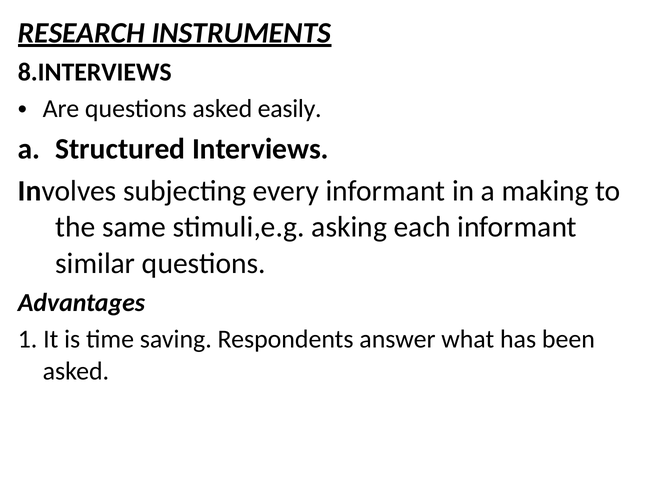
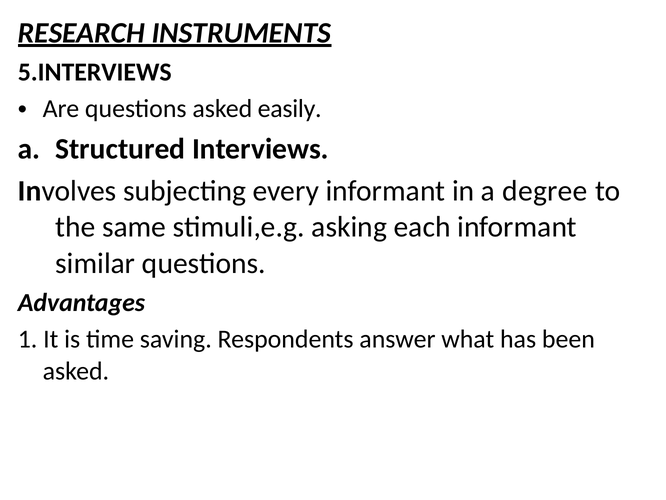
8.INTERVIEWS: 8.INTERVIEWS -> 5.INTERVIEWS (95, 72)
making: making -> degree (545, 191)
